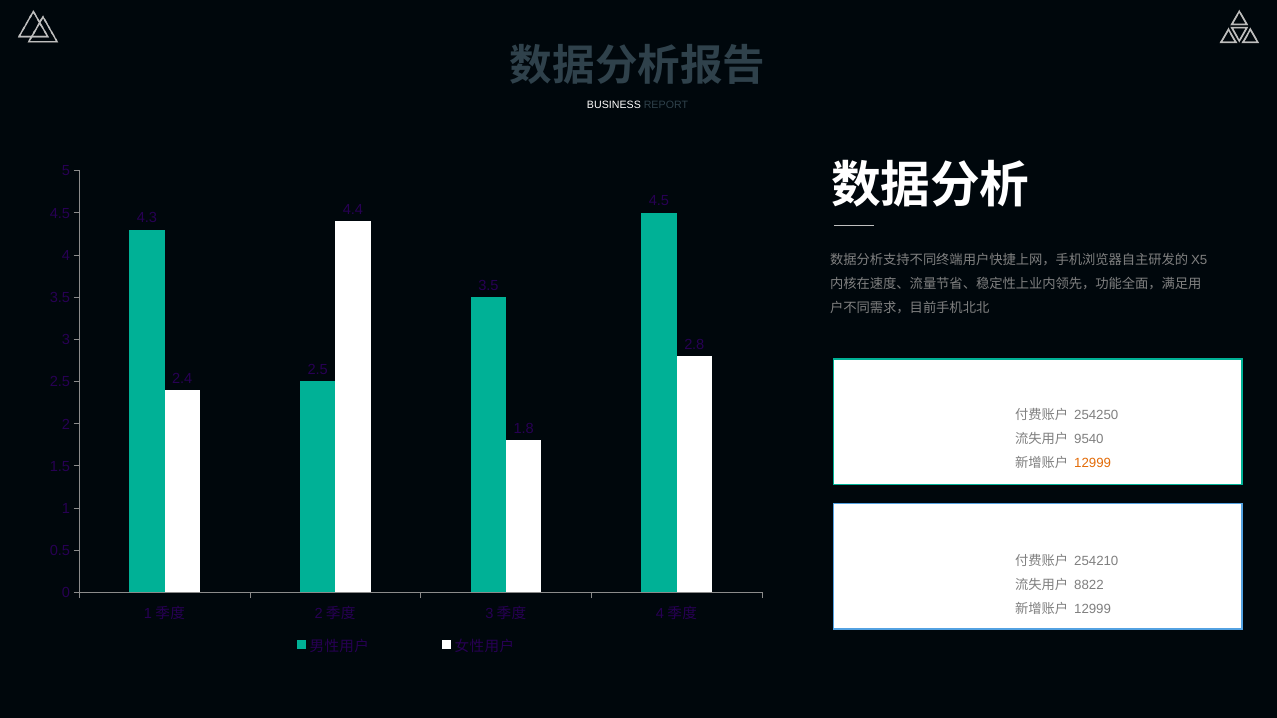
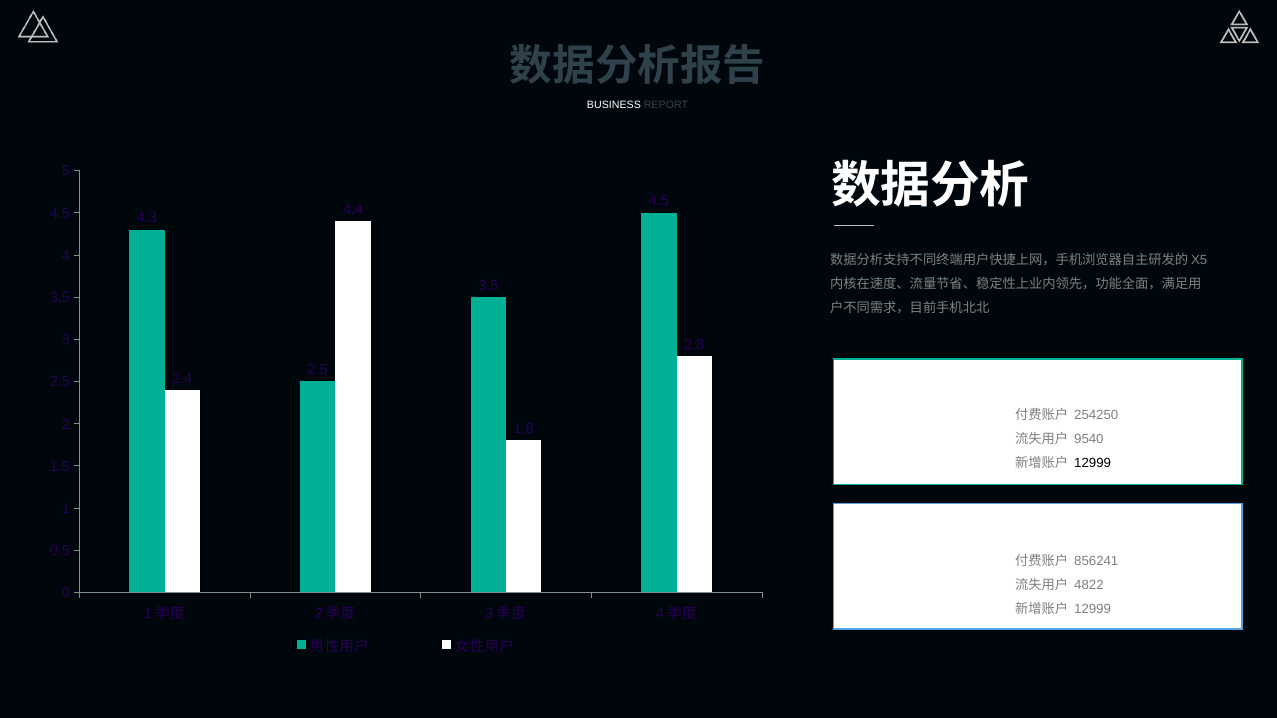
12999 colour: orange -> black (1093, 463)
254210: 254210 -> 856241 (1096, 561)
8822: 8822 -> 4822 (1089, 585)
